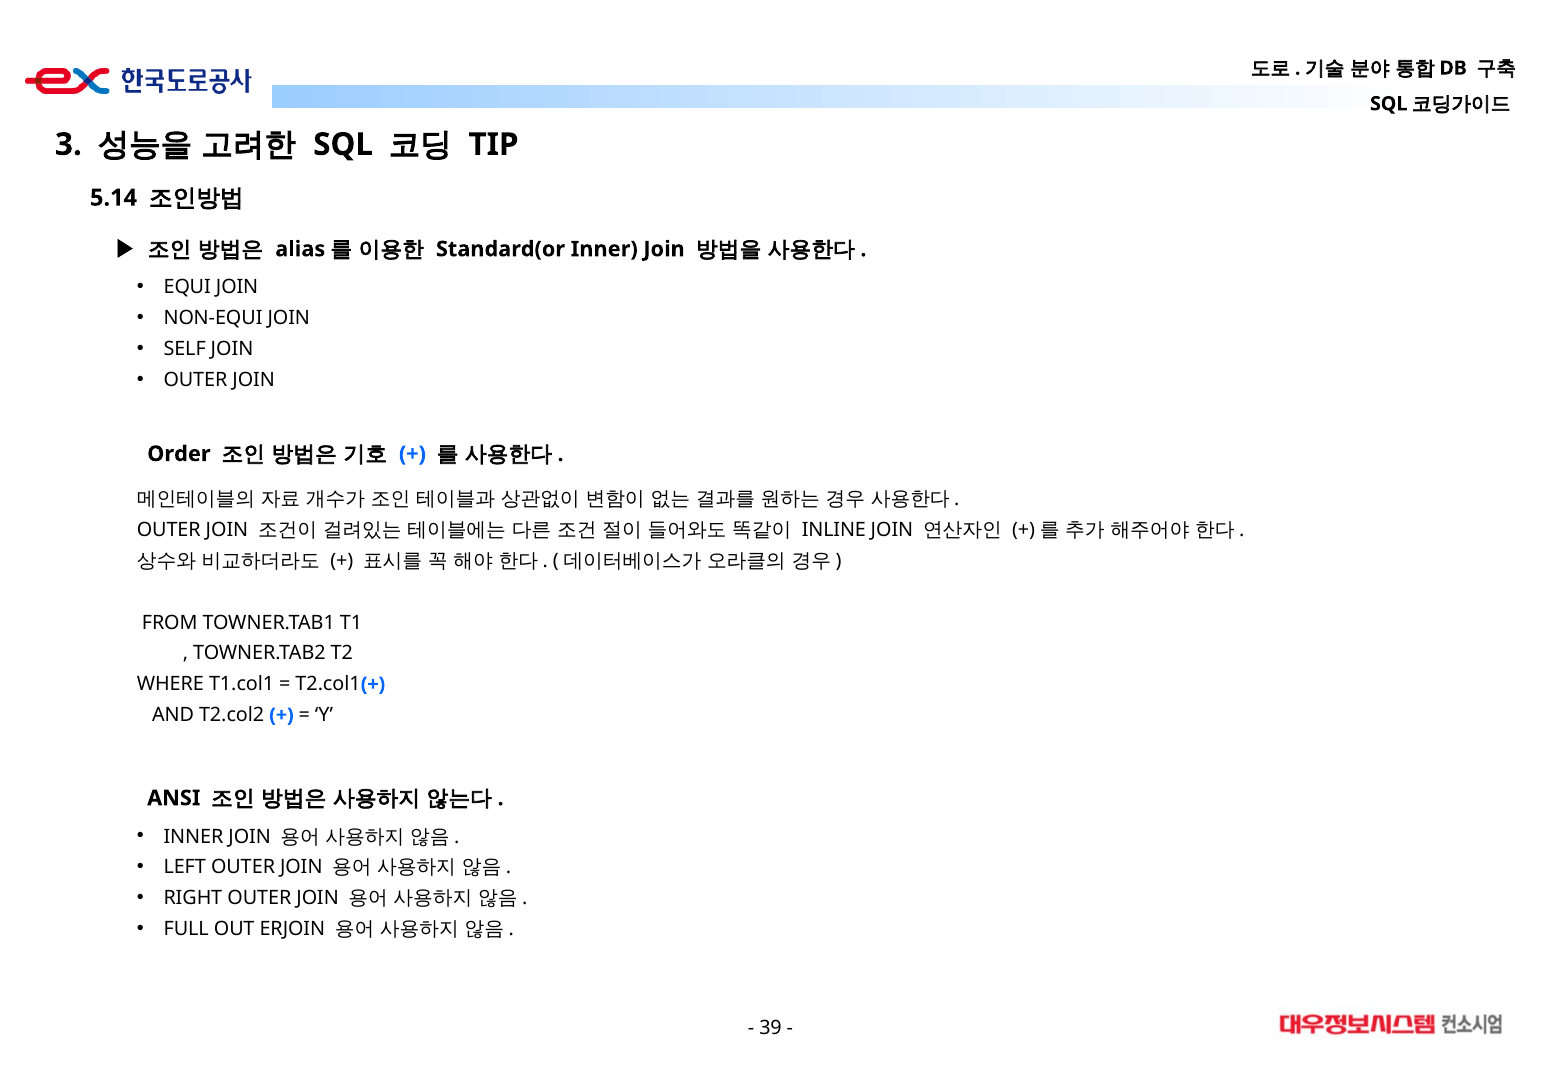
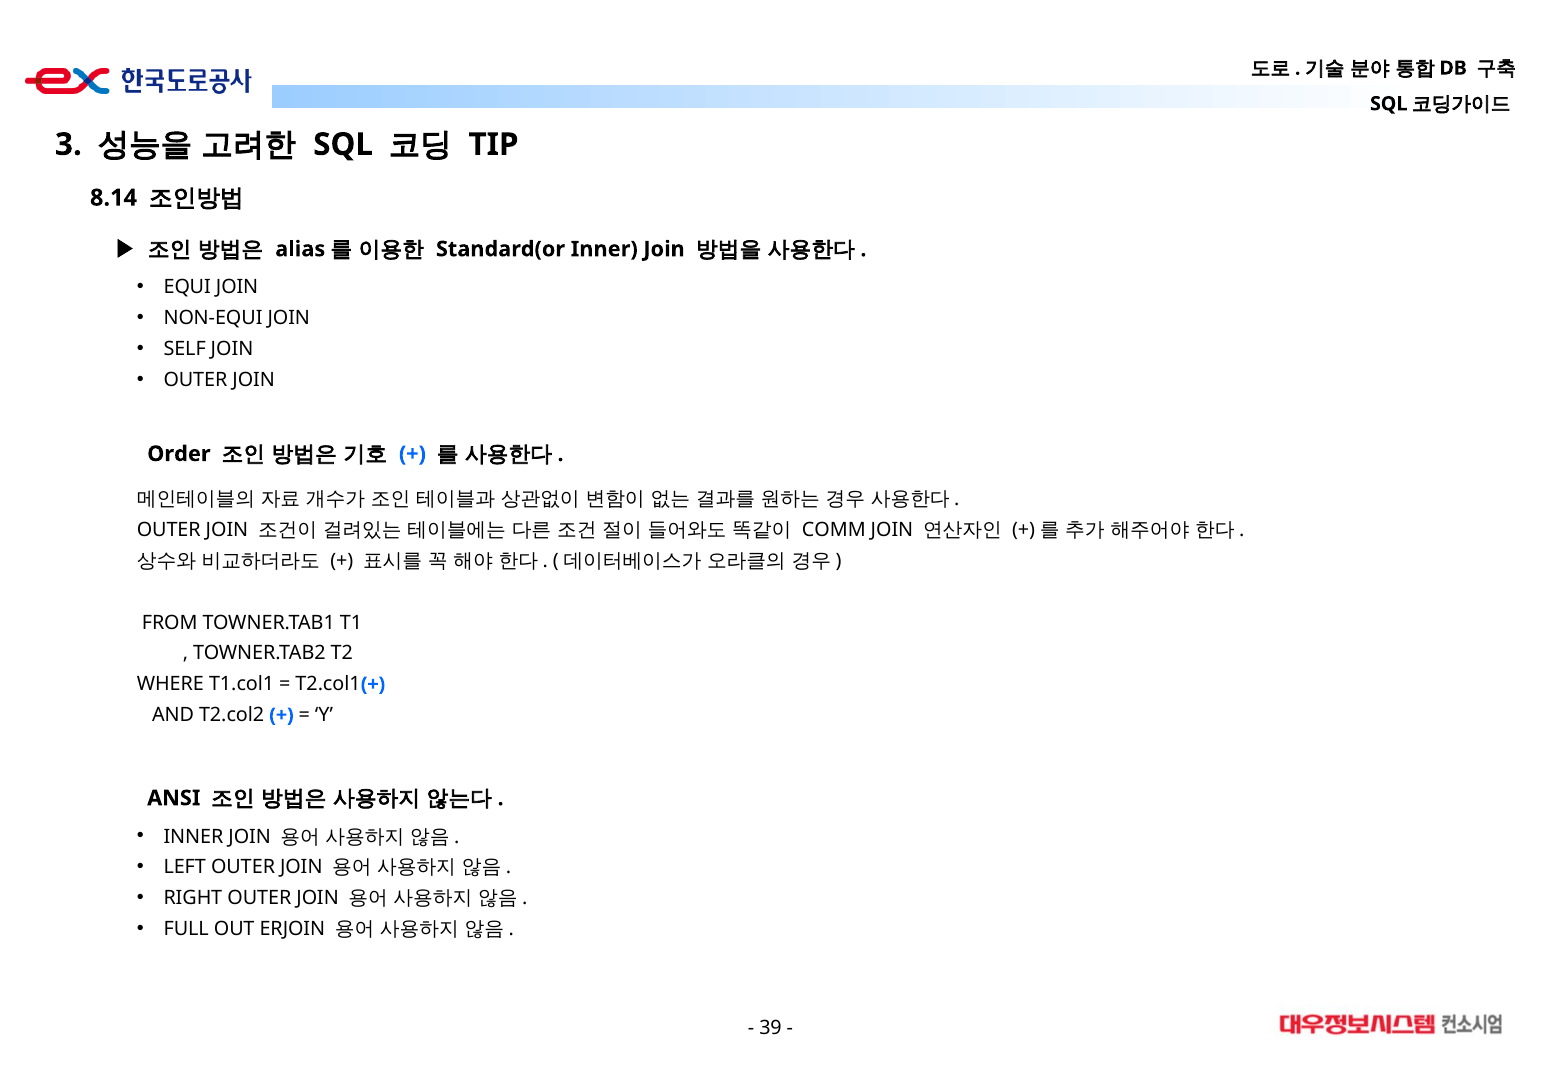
5.14: 5.14 -> 8.14 (114, 198)
INLINE: INLINE -> COMM (834, 530)
